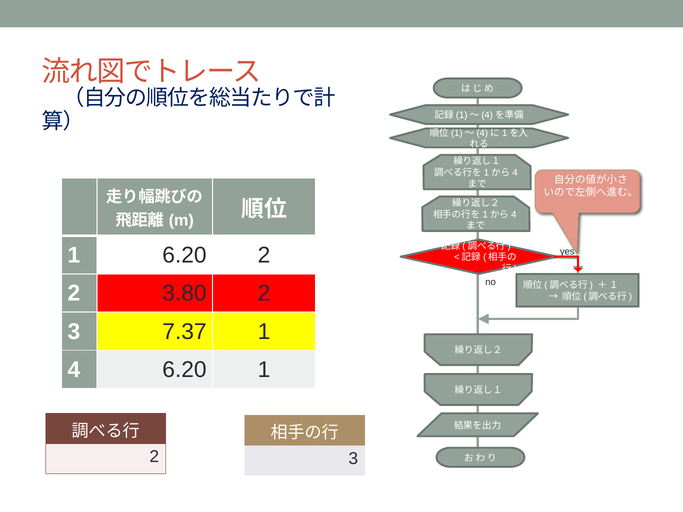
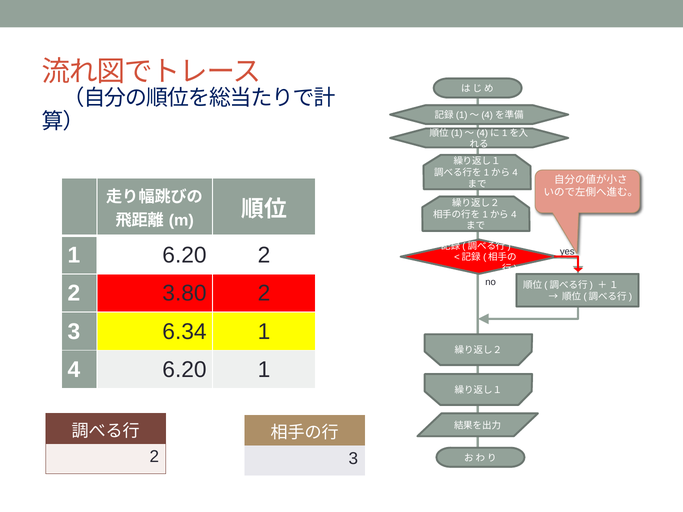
7.37: 7.37 -> 6.34 (185, 332)
